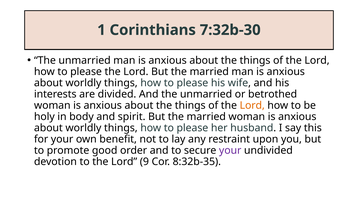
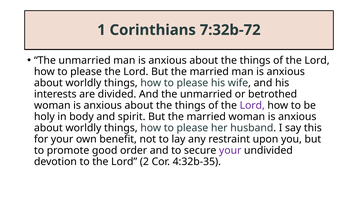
7:32b-30: 7:32b-30 -> 7:32b-72 (230, 30)
Lord colour: orange -> purple (252, 106)
9: 9 -> 2 (144, 162)
8:32b-35: 8:32b-35 -> 4:32b-35 (197, 162)
